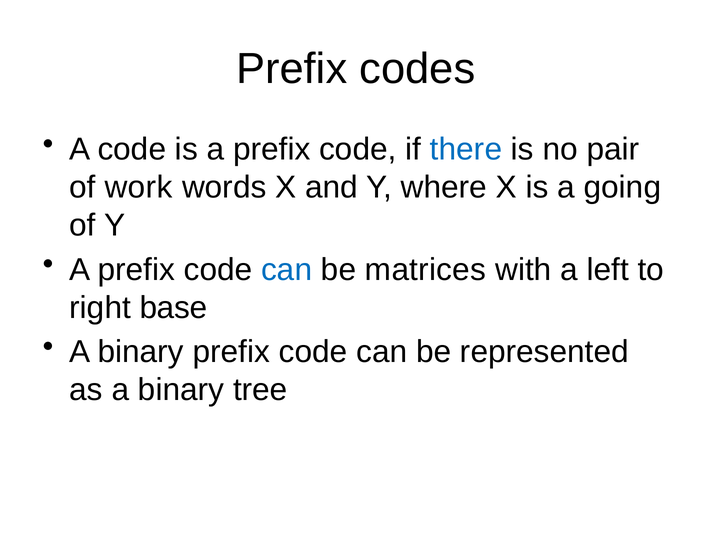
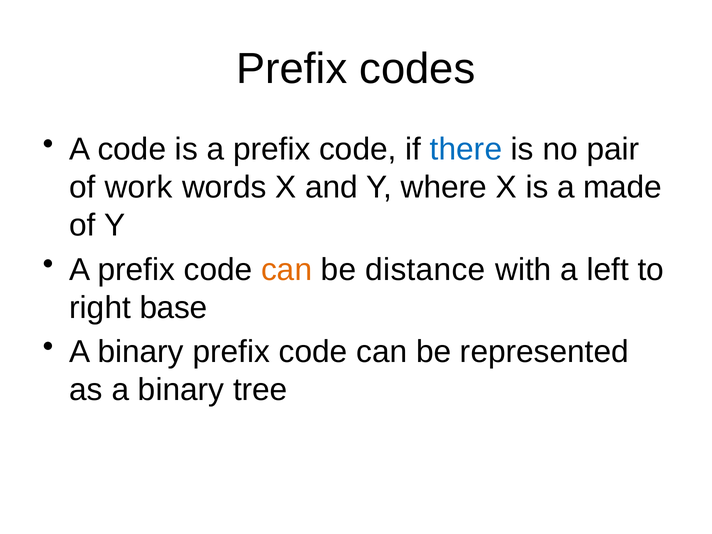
going: going -> made (623, 187)
can colour: blue -> orange (287, 270)
matrices: matrices -> distance (425, 270)
